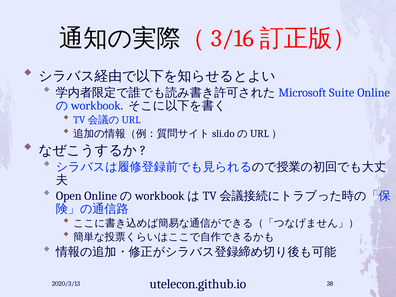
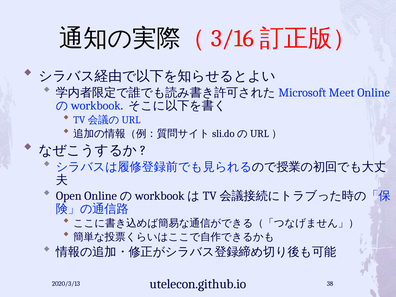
Suite: Suite -> Meet (342, 93)
